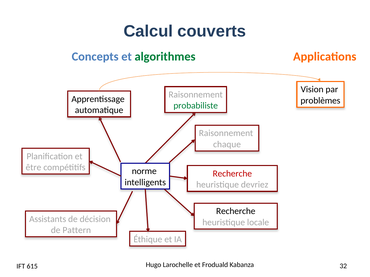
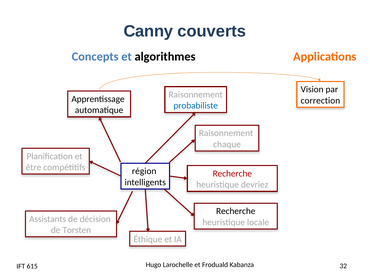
Calcul: Calcul -> Canny (148, 31)
algorithmes colour: green -> black (165, 57)
problèmes: problèmes -> correction (320, 101)
probabiliste colour: green -> blue (196, 106)
norme: norme -> région (144, 171)
Pattern: Pattern -> Torsten (77, 231)
